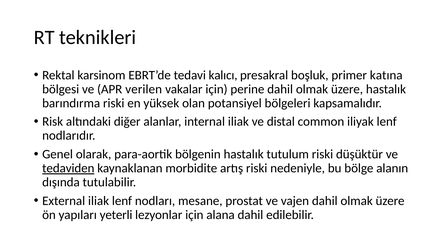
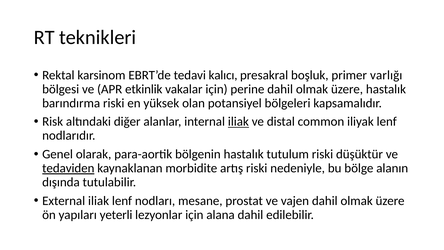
katına: katına -> varlığı (386, 75)
verilen: verilen -> etkinlik (144, 89)
iliak underline: none -> present (238, 122)
